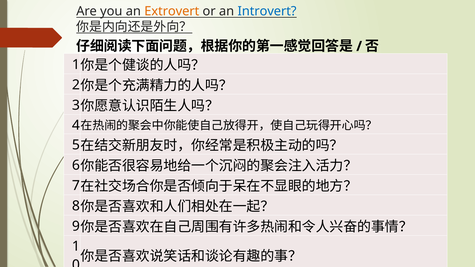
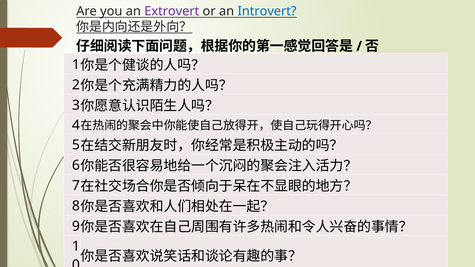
Extrovert colour: orange -> purple (172, 11)
